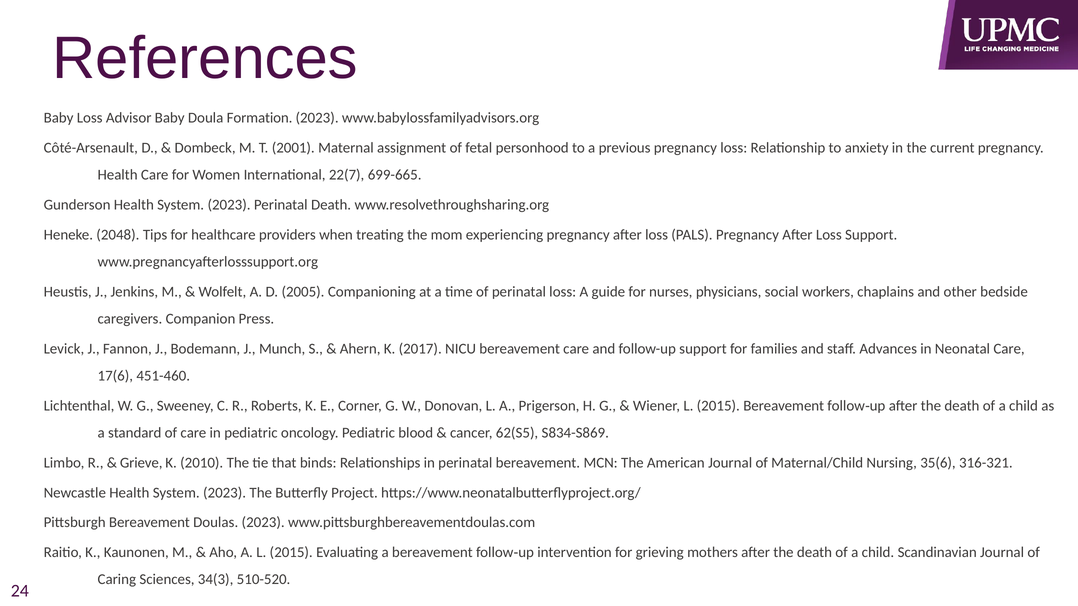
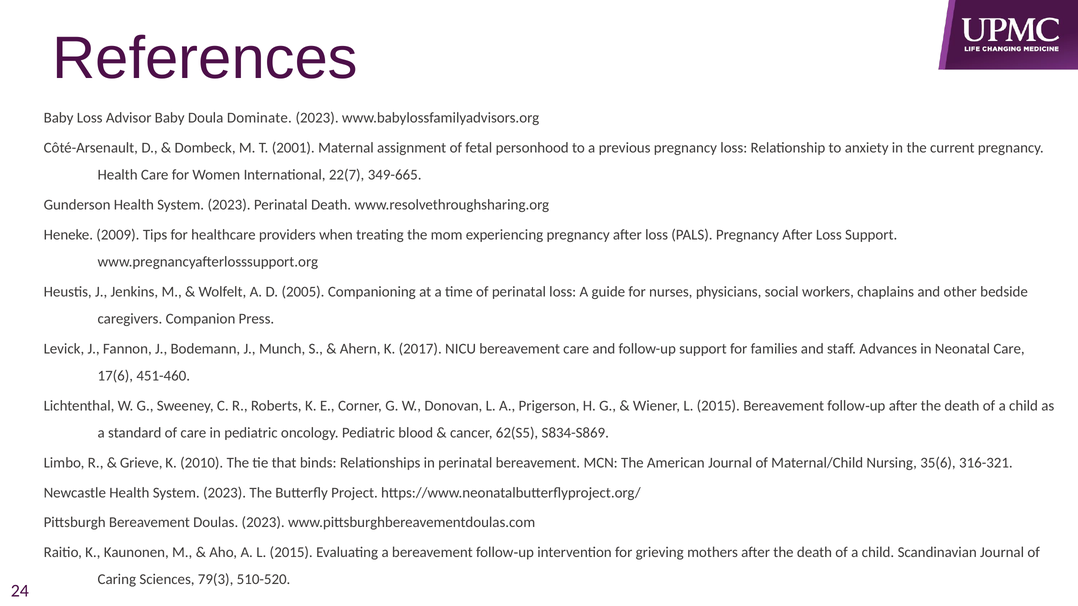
Formation: Formation -> Dominate (259, 118)
699-665: 699-665 -> 349-665 (395, 175)
2048: 2048 -> 2009 (118, 235)
34(3: 34(3 -> 79(3 (216, 580)
